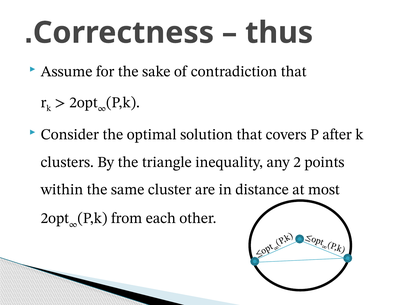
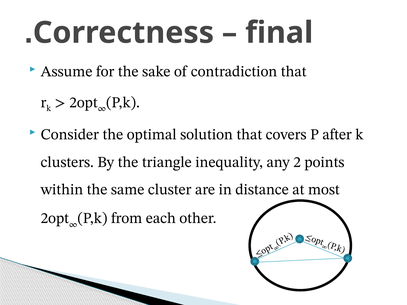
thus: thus -> final (279, 33)
